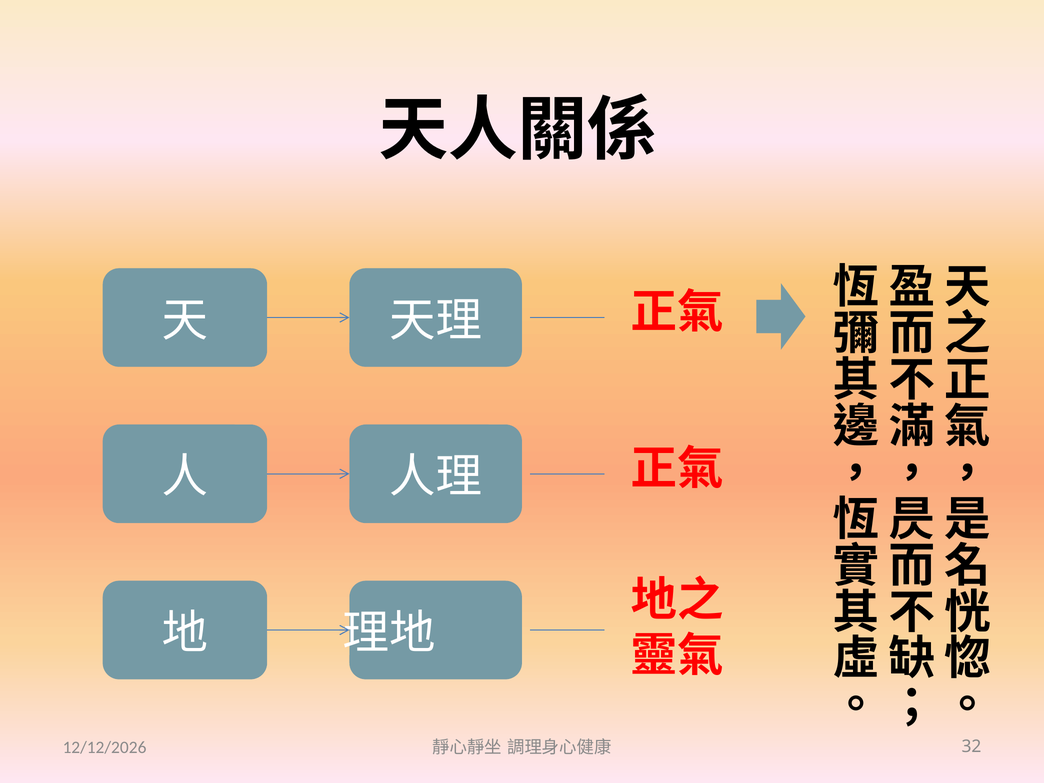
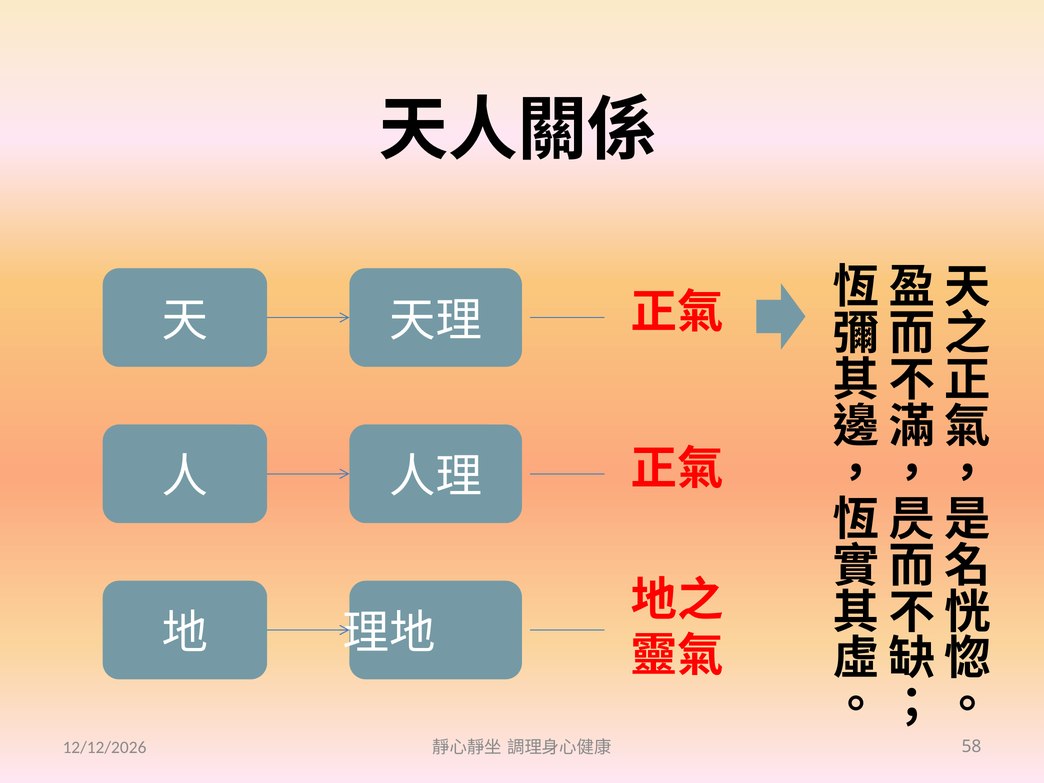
32: 32 -> 58 (971, 746)
